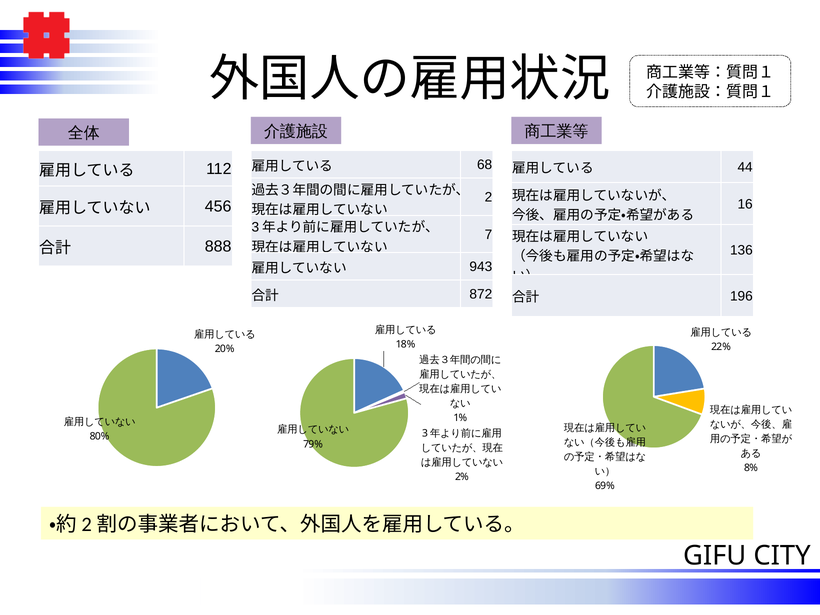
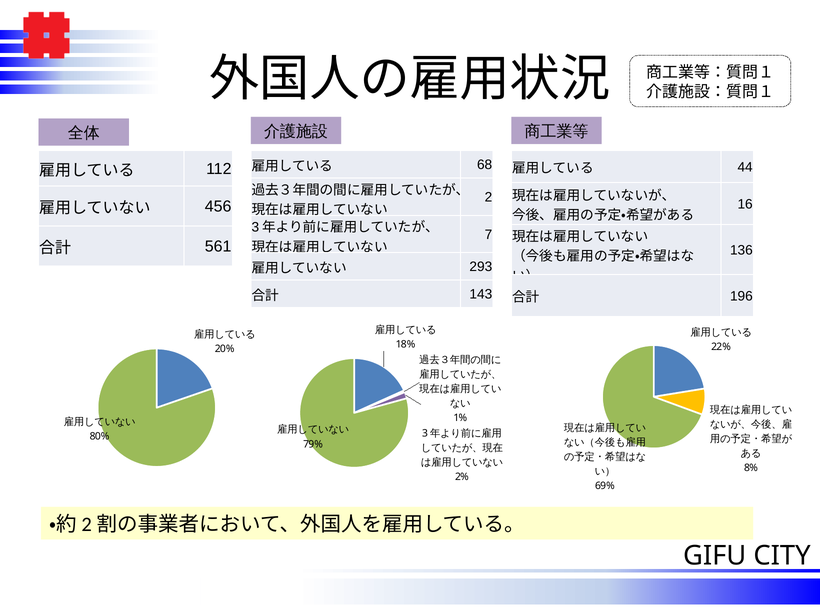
888: 888 -> 561 (218, 247)
943: 943 -> 293 (481, 267)
872: 872 -> 143 (481, 294)
